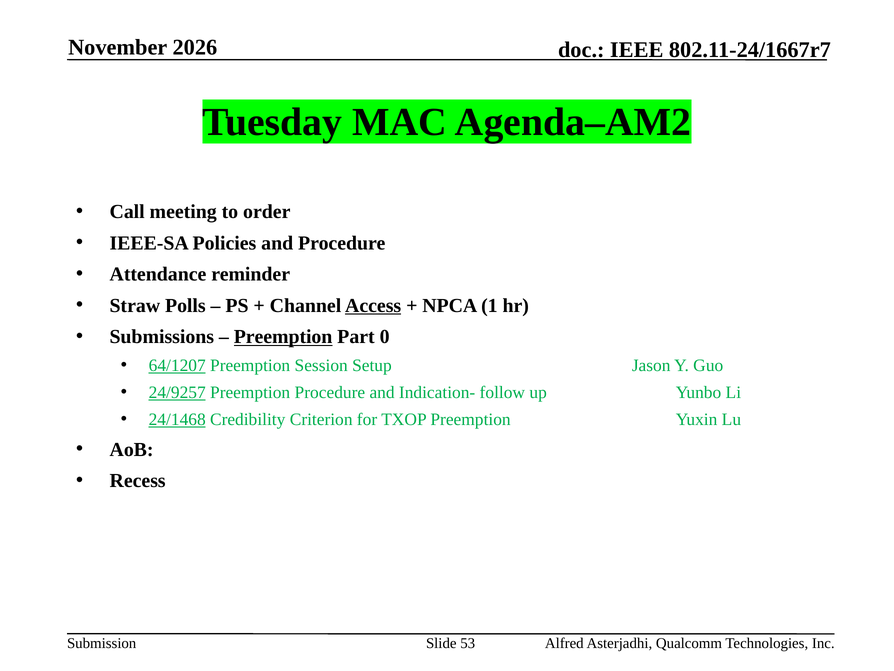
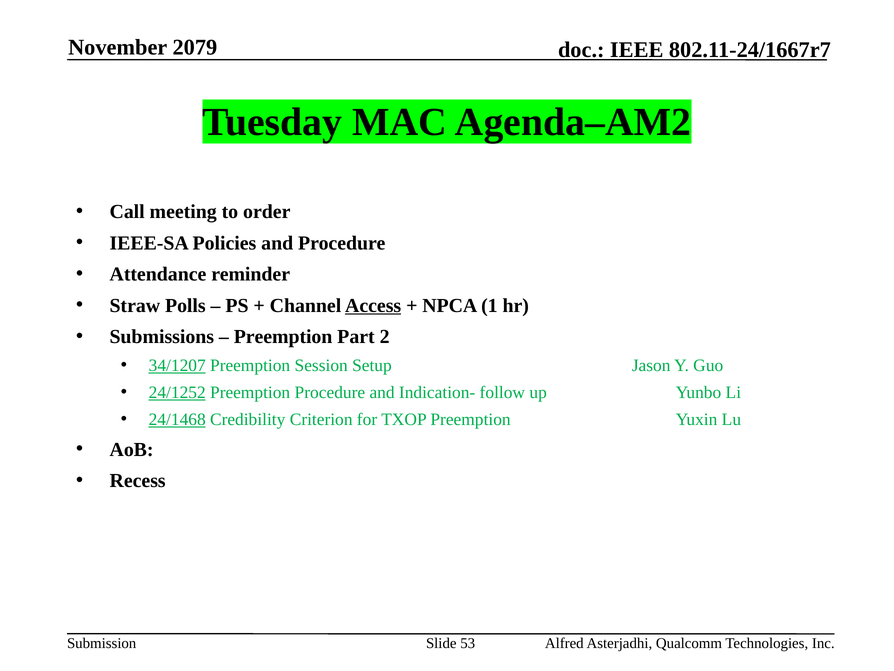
2026: 2026 -> 2079 (195, 47)
Preemption underline: present -> none (283, 337)
0: 0 -> 2 (385, 337)
64/1207: 64/1207 -> 34/1207 (177, 365)
24/9257: 24/9257 -> 24/1252 (177, 392)
